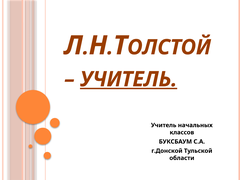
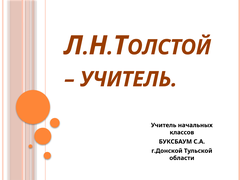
УЧИТЕЛЬ underline: present -> none (129, 79)
